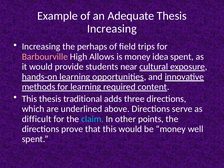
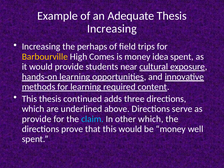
Barbourville colour: pink -> yellow (45, 57)
Allows: Allows -> Comes (102, 57)
traditional: traditional -> continued (83, 99)
difficult: difficult -> provide (37, 119)
other points: points -> which (151, 119)
